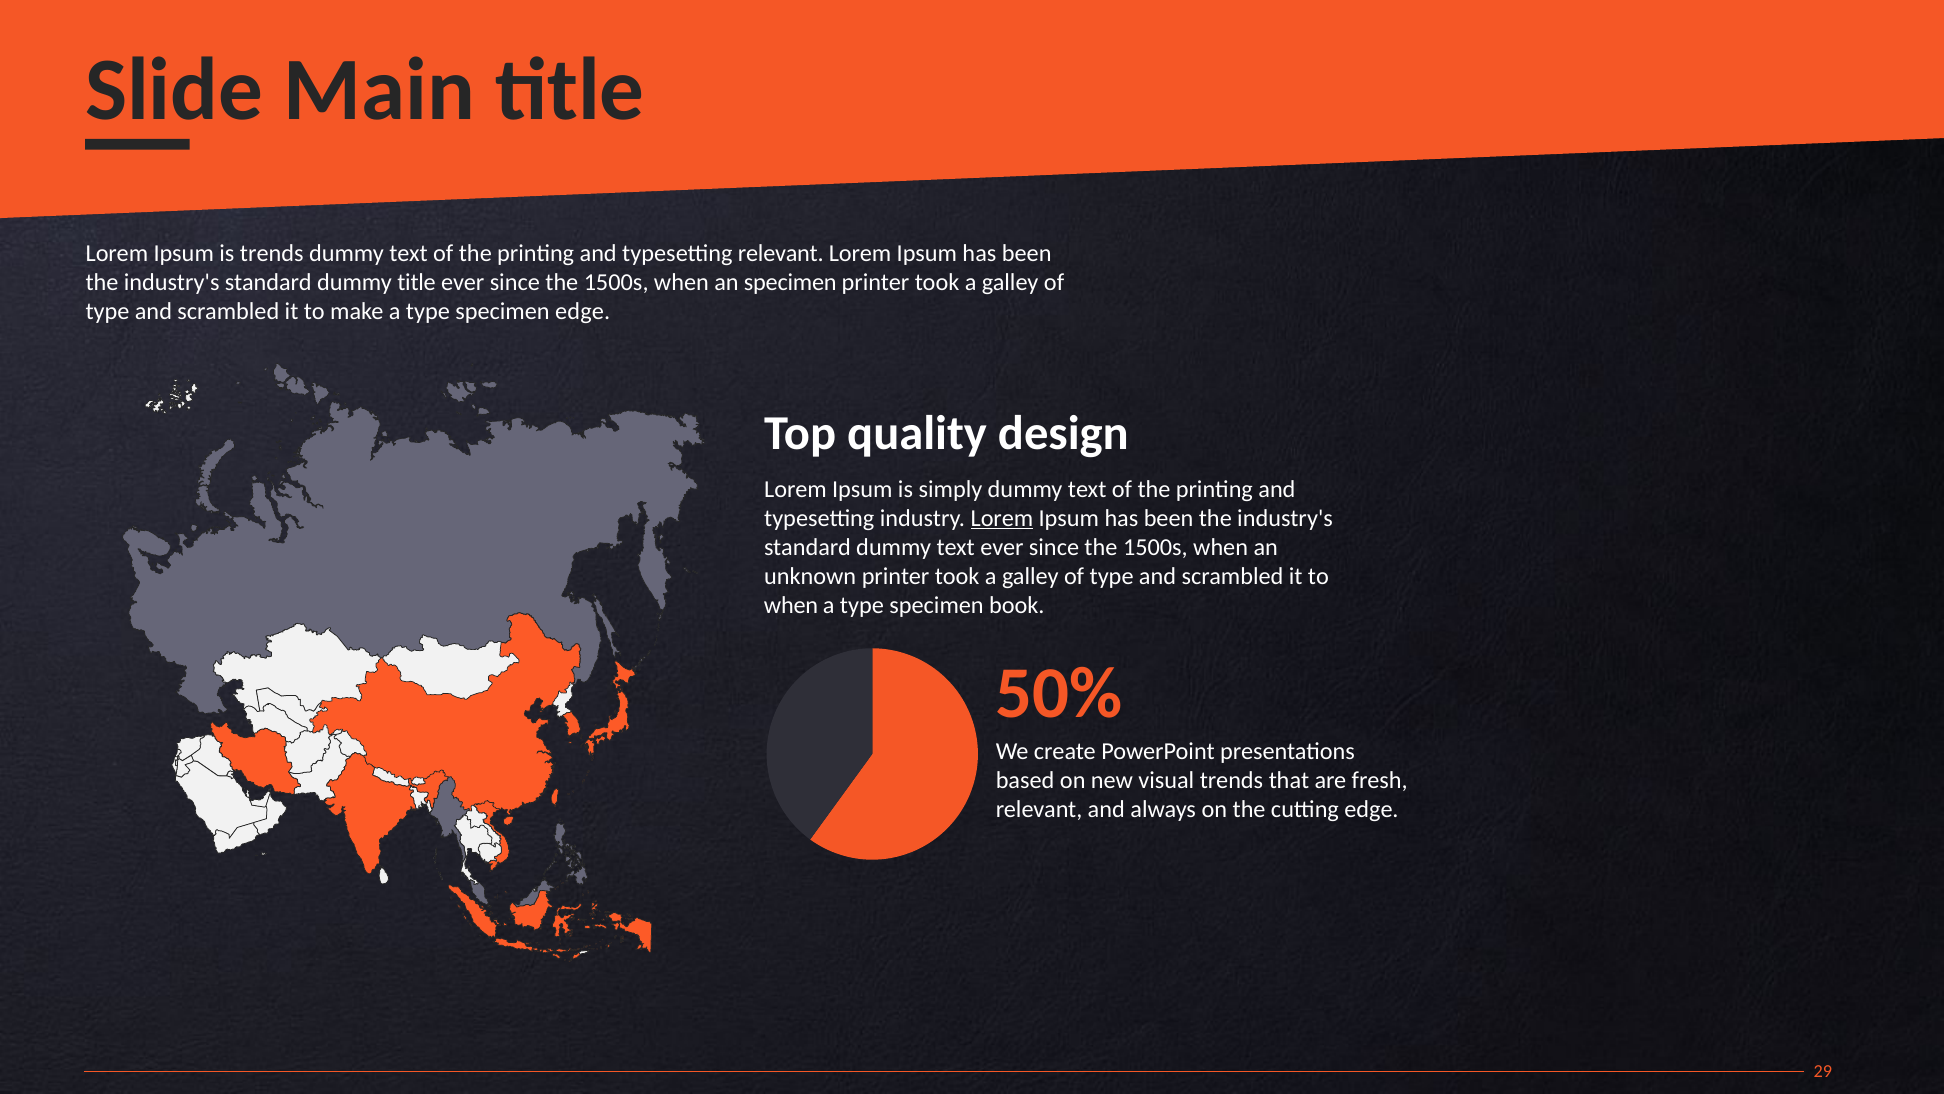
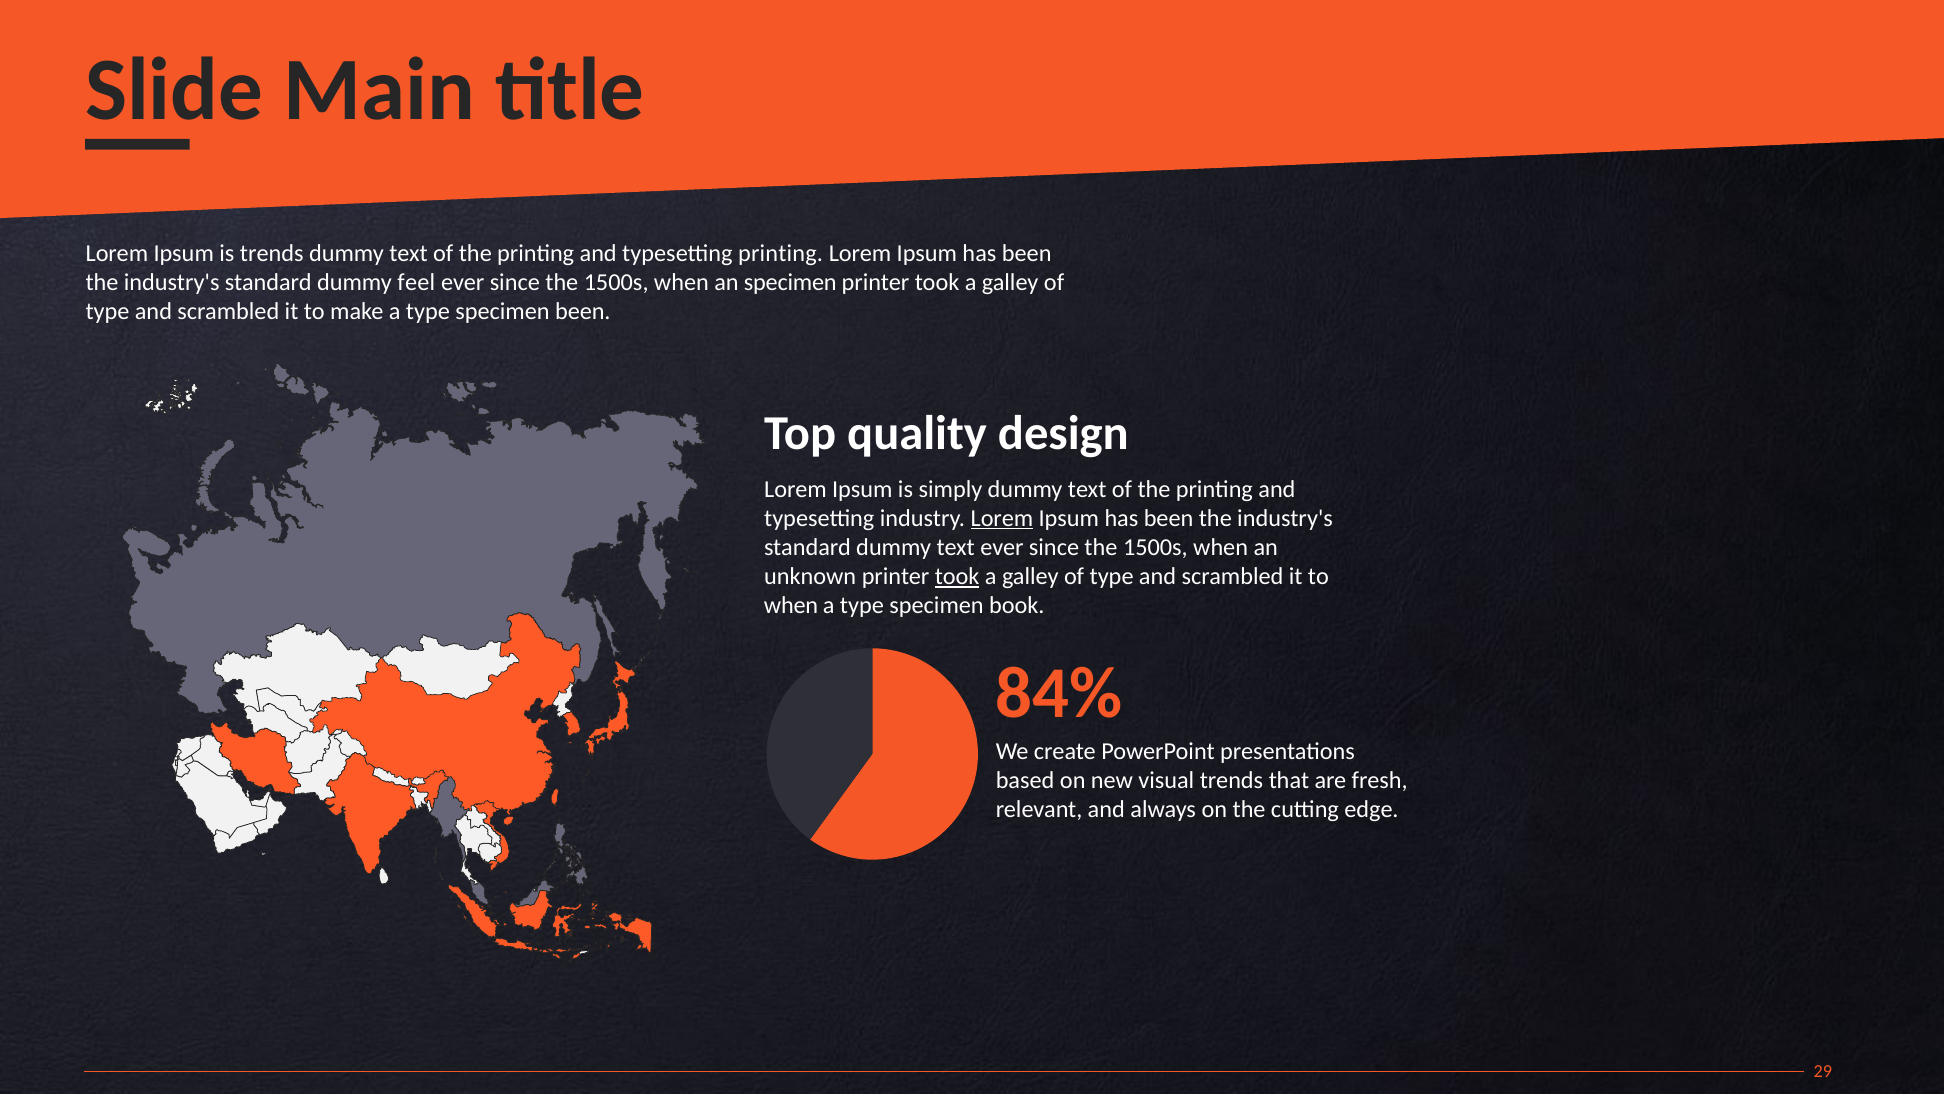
typesetting relevant: relevant -> printing (781, 253)
dummy title: title -> feel (416, 282)
specimen edge: edge -> been (583, 312)
took underline: none -> present (957, 576)
50%: 50% -> 84% (1059, 693)
